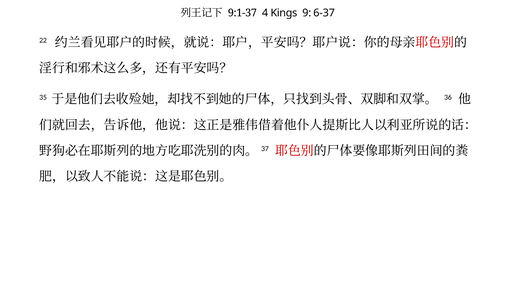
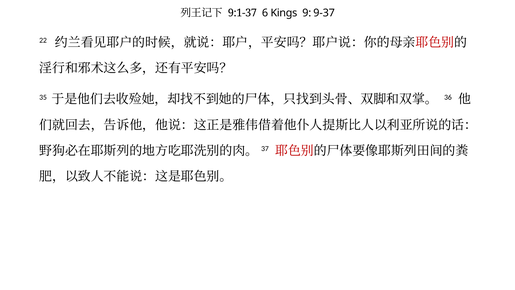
4: 4 -> 6 (265, 13)
6-37: 6-37 -> 9-37 (324, 13)
